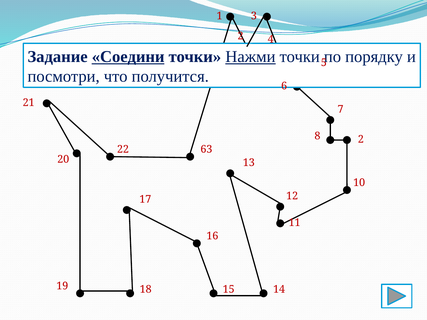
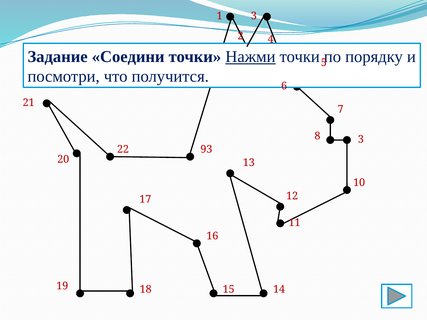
Соедини underline: present -> none (128, 57)
8 2: 2 -> 3 (361, 139)
63: 63 -> 93 (206, 149)
